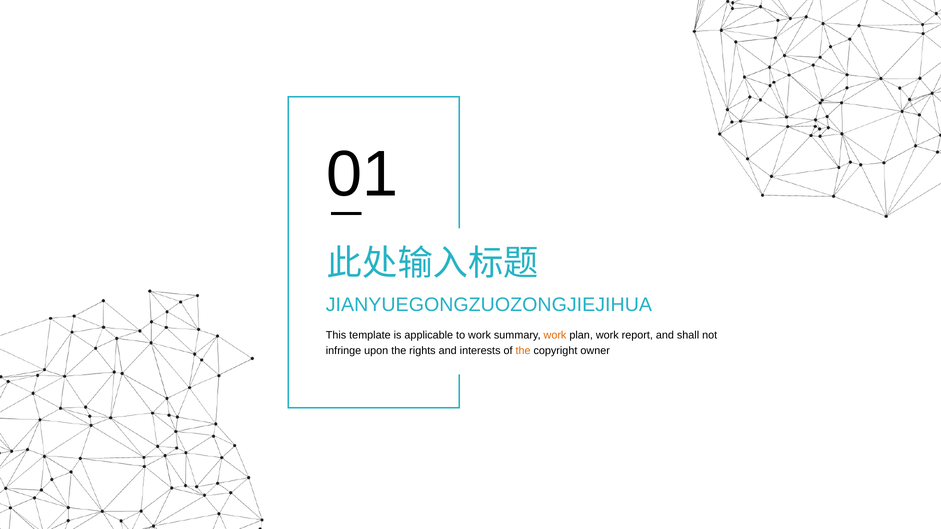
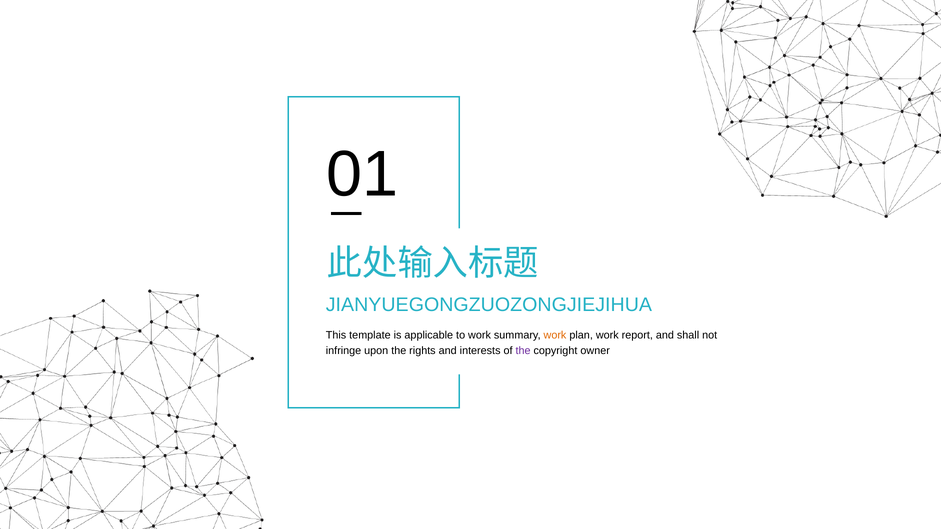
the colour: orange -> purple (523, 351)
